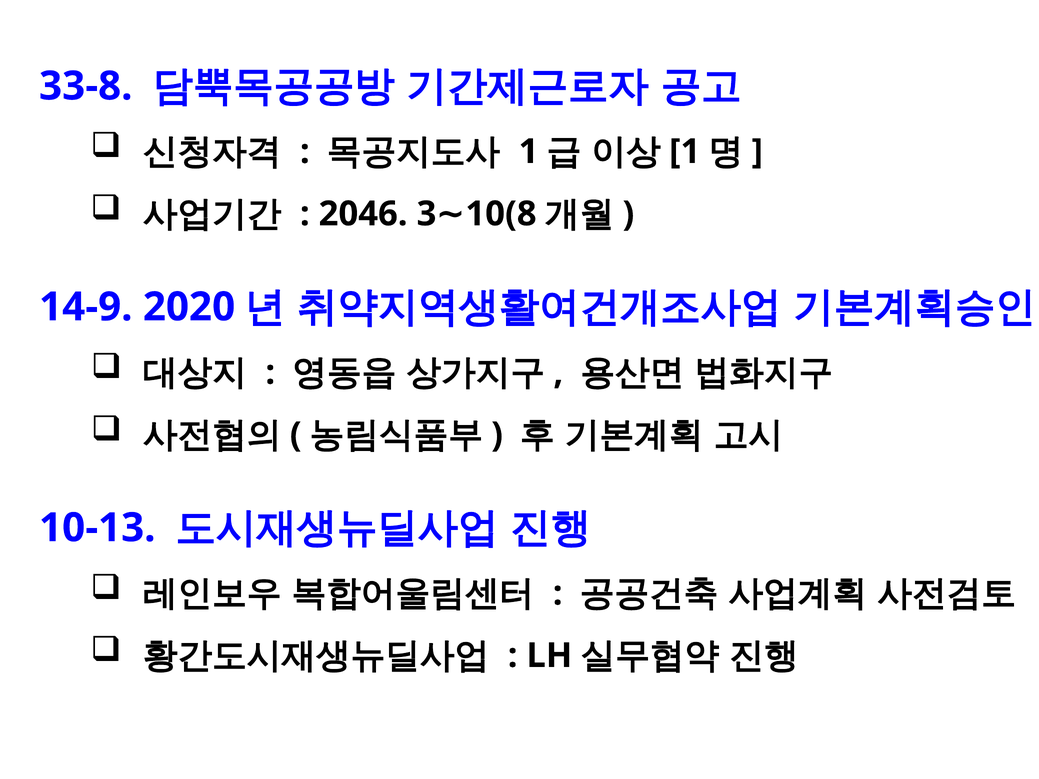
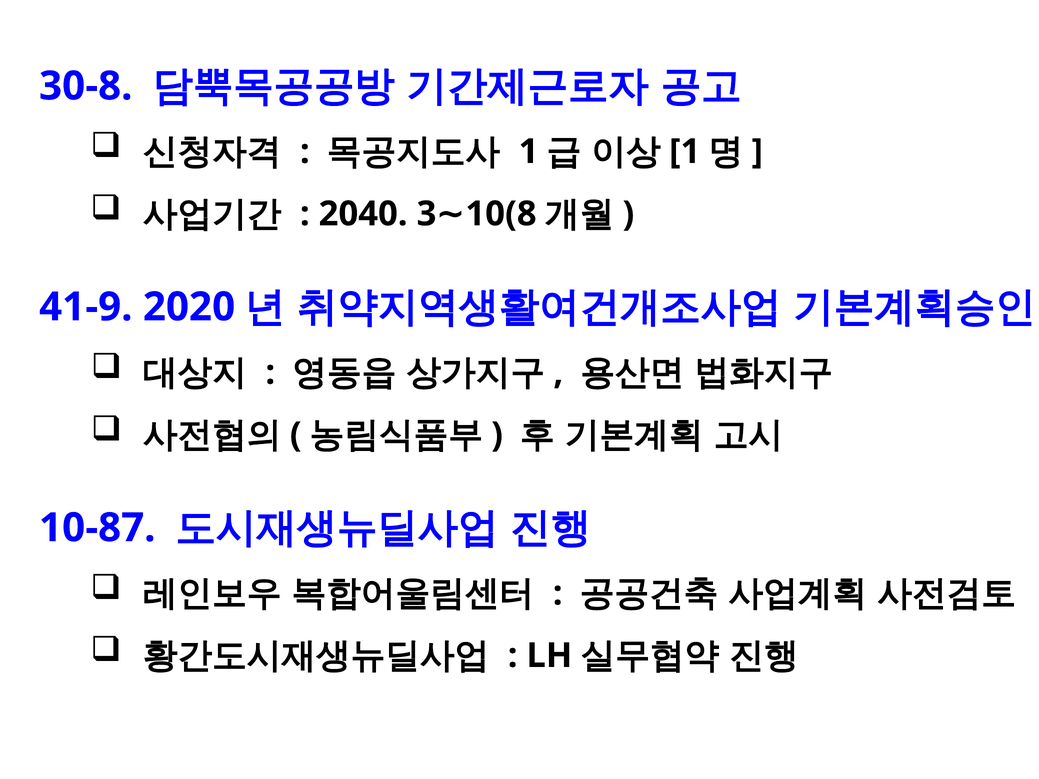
33-8: 33-8 -> 30-8 (86, 86)
2046: 2046 -> 2040 (363, 214)
14-9: 14-9 -> 41-9 (86, 307)
10-13: 10-13 -> 10-87 (97, 528)
